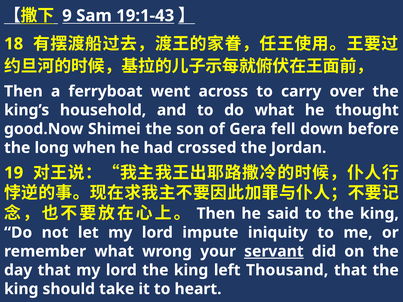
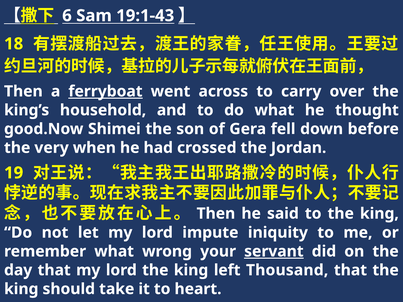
9: 9 -> 6 (67, 16)
ferryboat underline: none -> present (105, 91)
long: long -> very (52, 148)
